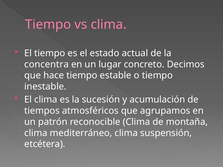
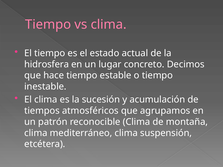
concentra: concentra -> hidrosfera (47, 64)
